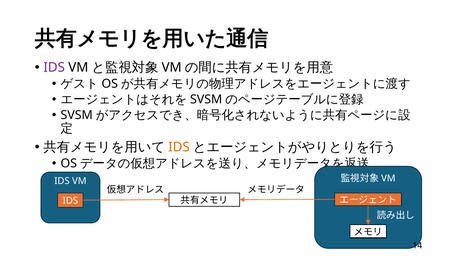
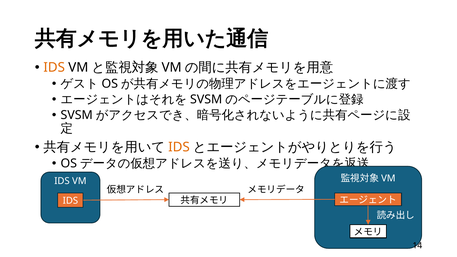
IDS colour: purple -> orange (54, 68)
